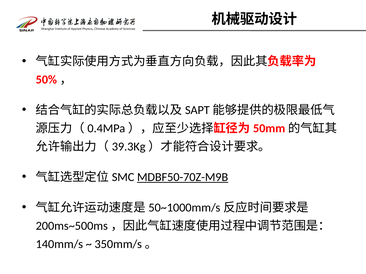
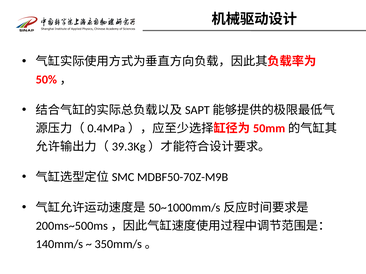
MDBF50-70Z-M9B underline: present -> none (183, 177)
